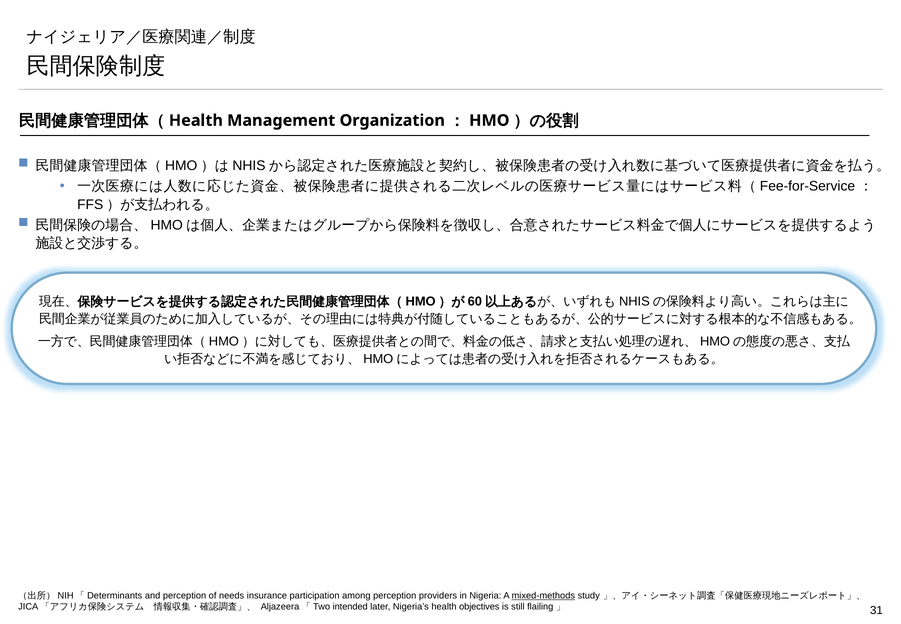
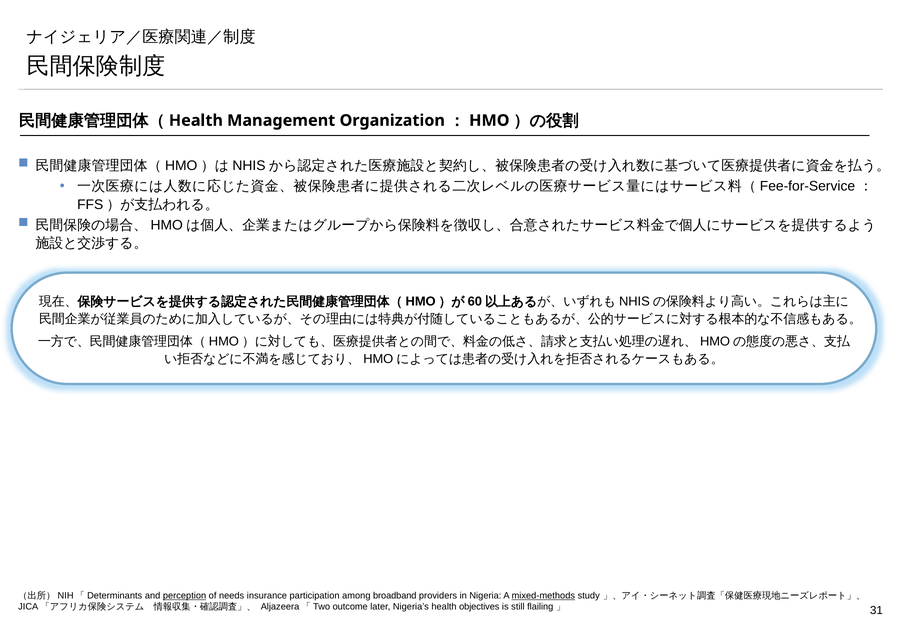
perception underline: none -> present (185, 596)
among perception: perception -> broadband (395, 596)
intended: intended -> outcome (350, 607)
